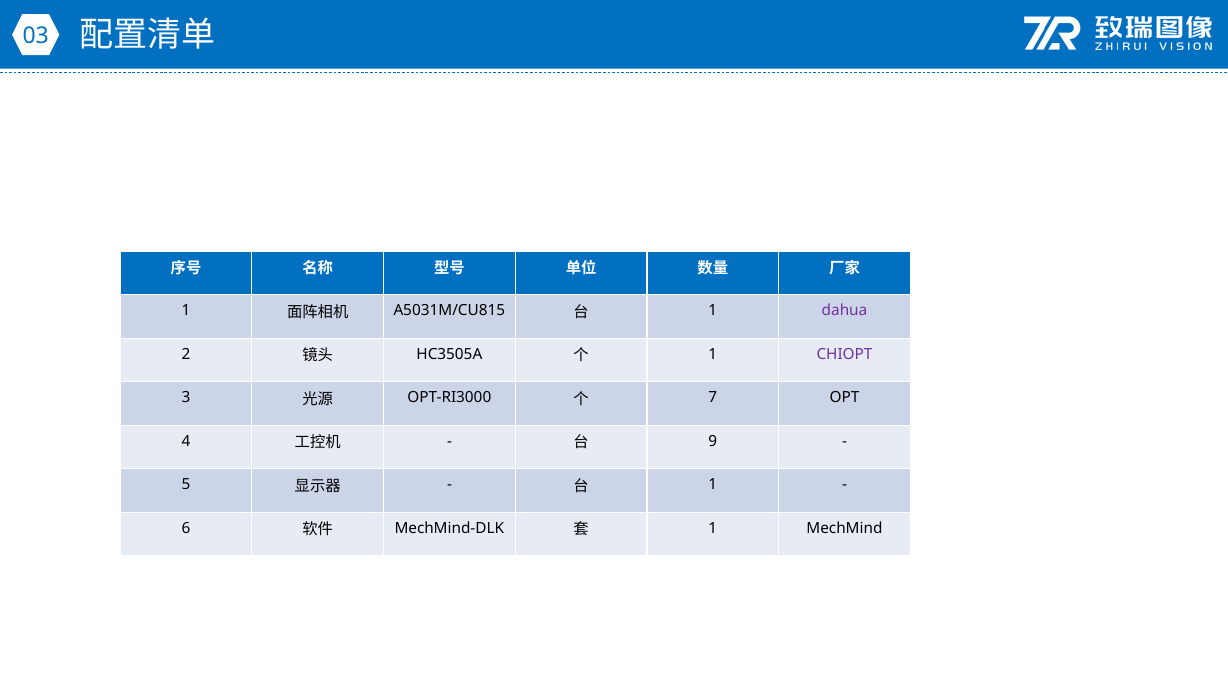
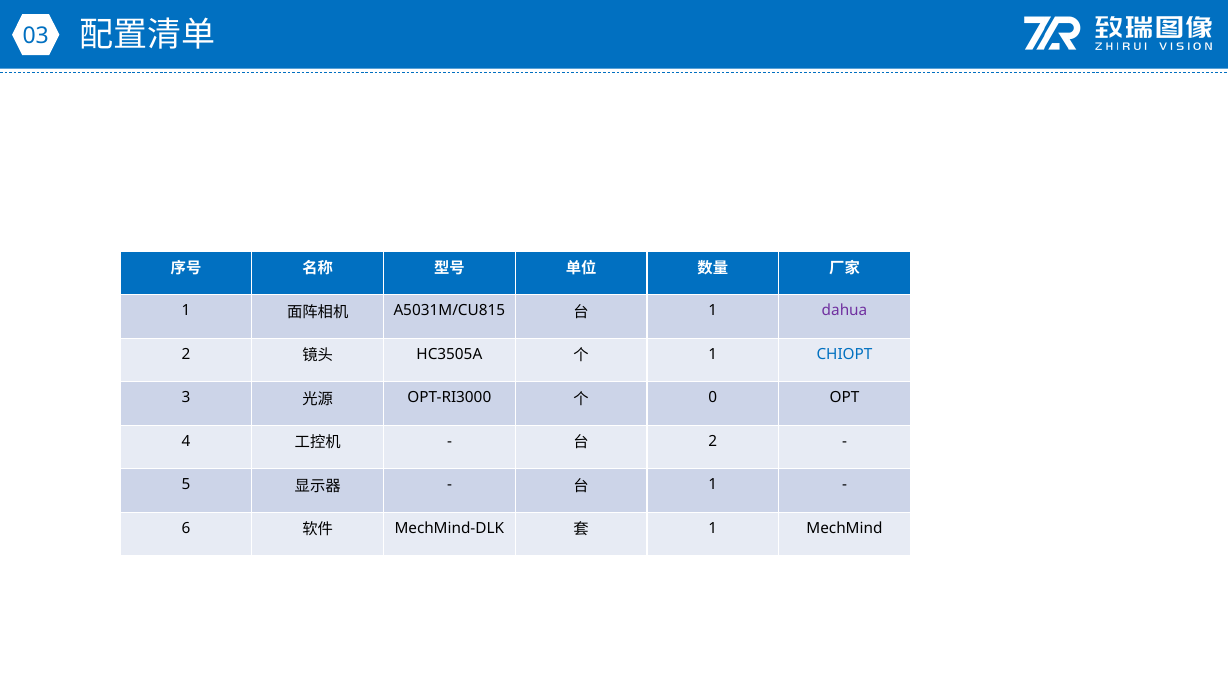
CHIOPT colour: purple -> blue (844, 354)
7: 7 -> 0 (713, 398)
9: 9 -> 2 (713, 441)
